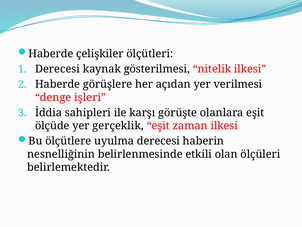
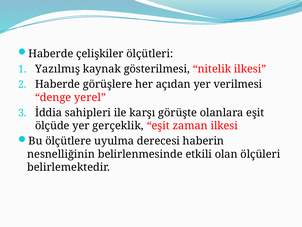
Derecesi: Derecesi -> Yazılmış (58, 69)
işleri: işleri -> yerel (90, 97)
